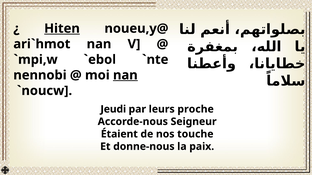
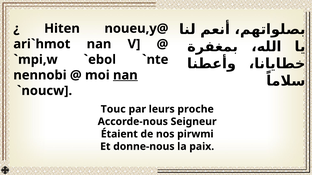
Hiten underline: present -> none (62, 29)
Jeudi: Jeudi -> Touc (113, 109)
touche: touche -> pirwmi (195, 134)
